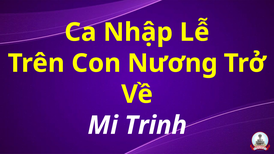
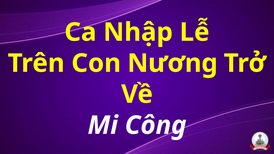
Trinh: Trinh -> Công (156, 125)
